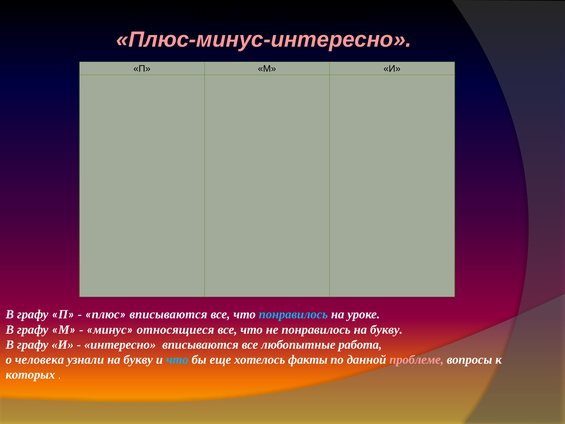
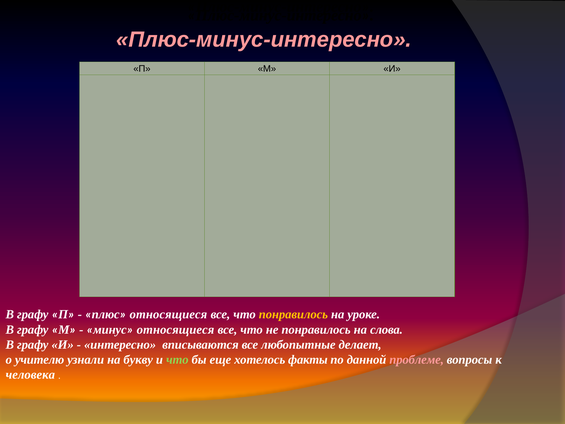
плюс вписываются: вписываются -> относящиеся (168, 314)
понравилось colour: light blue -> yellow (293, 314)
понравилось на букву: букву -> слова (386, 329)
работа: работа -> делает (360, 344)
человека: человека -> учителю (40, 359)
что colour: light blue -> light green (177, 359)
которых: которых -> человека (30, 375)
